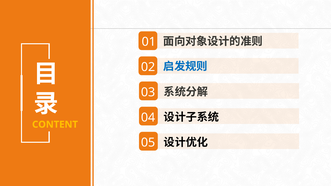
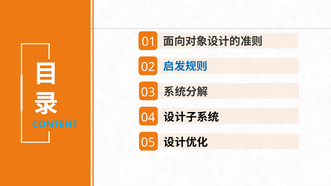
CONTENT colour: yellow -> light blue (55, 125)
